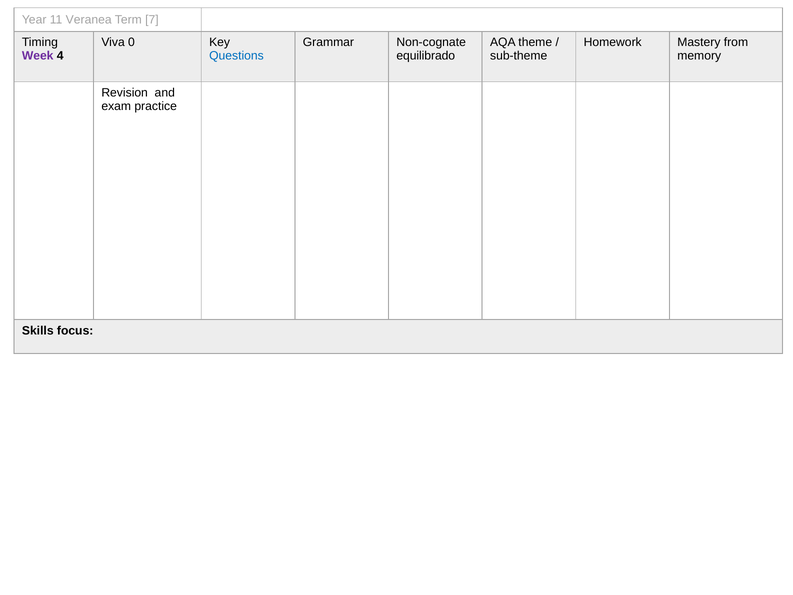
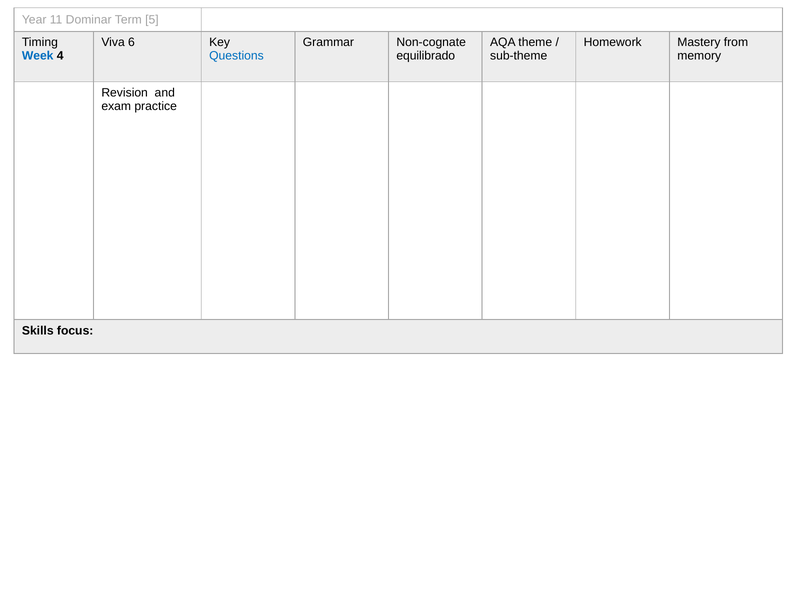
Veranea: Veranea -> Dominar (89, 20)
7: 7 -> 5 (152, 20)
0: 0 -> 6 (131, 42)
Week colour: purple -> blue (38, 56)
